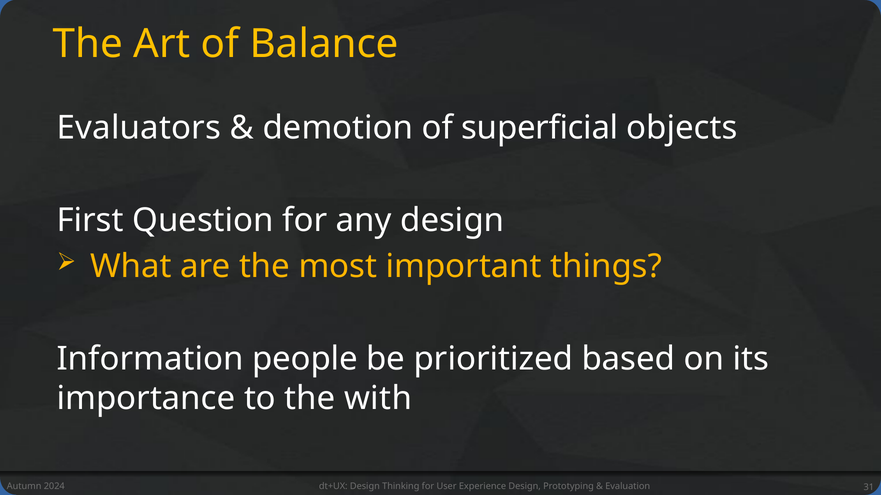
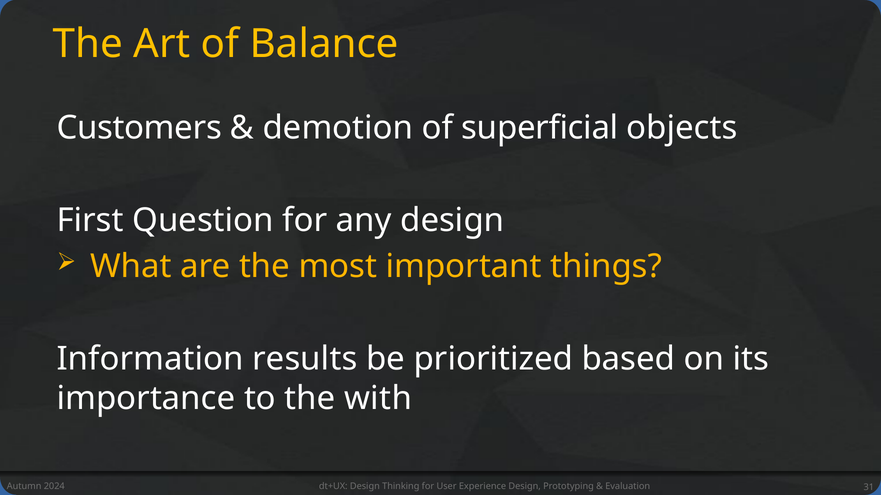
Evaluators: Evaluators -> Customers (139, 128)
people: people -> results (305, 359)
